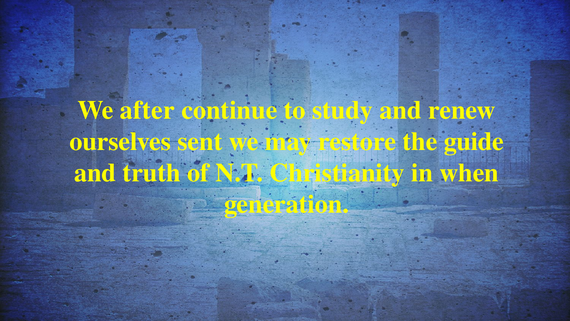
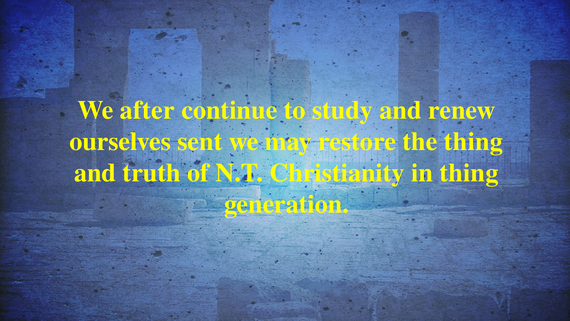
the guide: guide -> thing (473, 141)
in when: when -> thing (469, 173)
